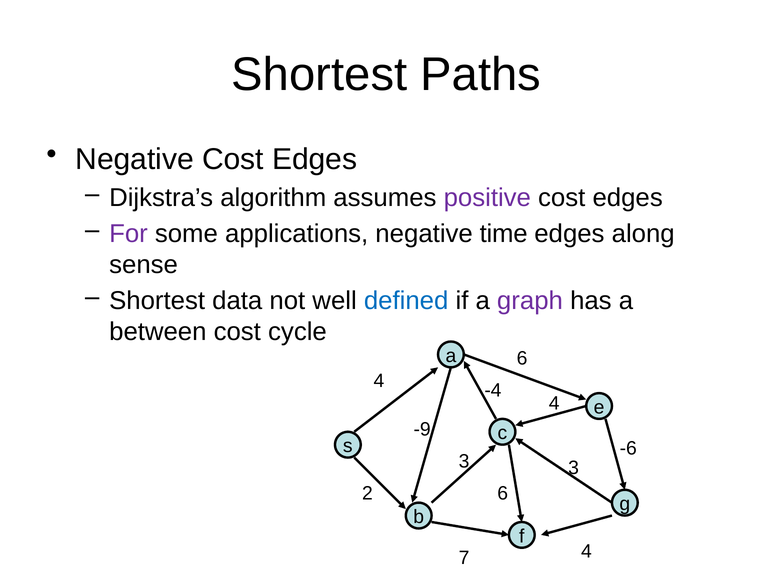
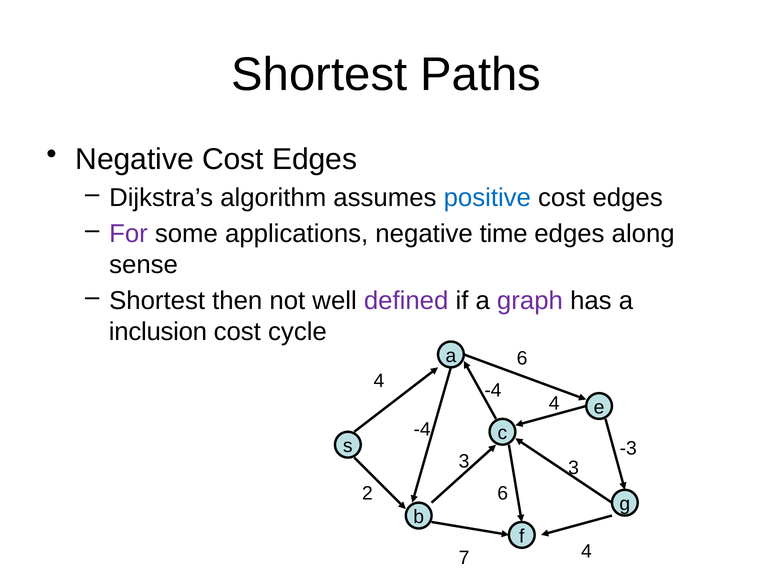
positive colour: purple -> blue (487, 198)
data: data -> then (237, 301)
defined colour: blue -> purple (406, 301)
between: between -> inclusion (158, 332)
-9: -9 -> -4 (422, 429)
-6: -6 -> -3 (628, 448)
